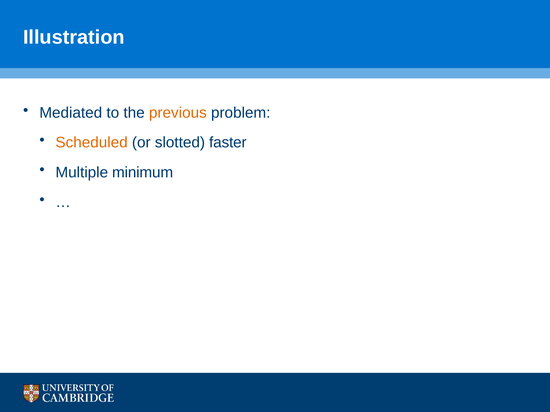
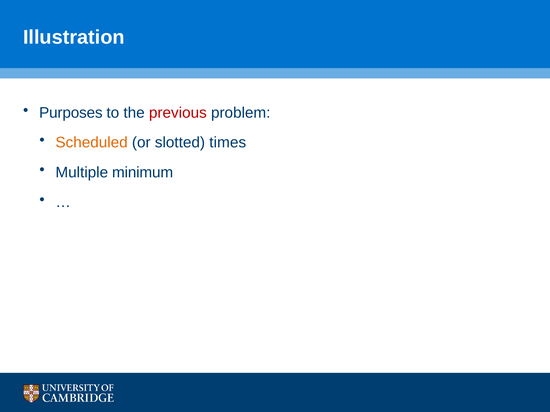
Mediated: Mediated -> Purposes (71, 113)
previous colour: orange -> red (178, 113)
faster: faster -> times (228, 143)
